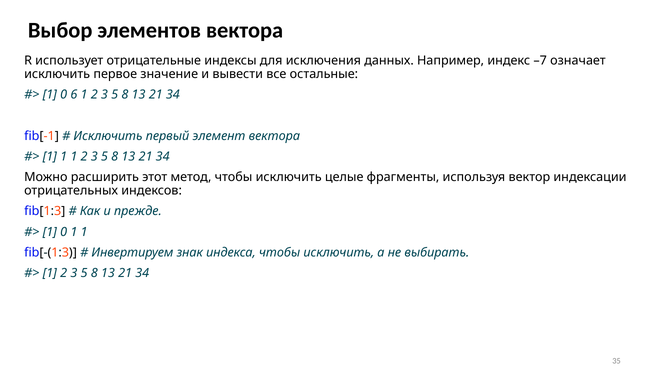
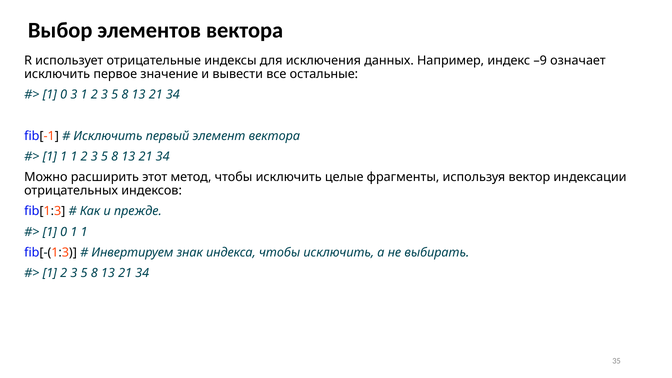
–7: –7 -> –9 (540, 60)
0 6: 6 -> 3 (74, 95)
